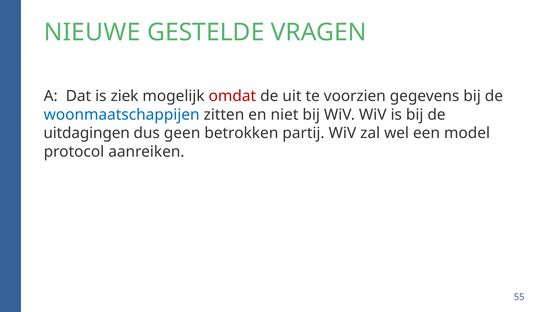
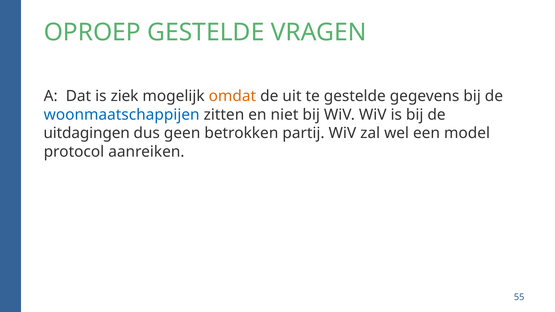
NIEUWE: NIEUWE -> OPROEP (92, 32)
omdat colour: red -> orange (232, 96)
te voorzien: voorzien -> gestelde (355, 96)
